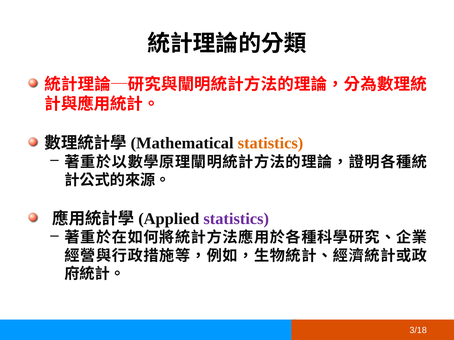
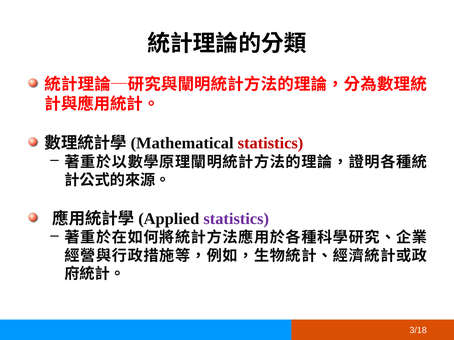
statistics colour: orange -> red (270, 143)
